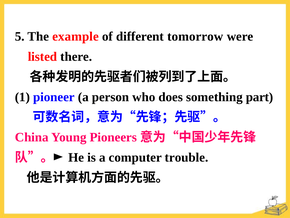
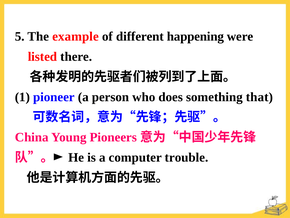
tomorrow: tomorrow -> happening (195, 36)
part: part -> that (259, 97)
